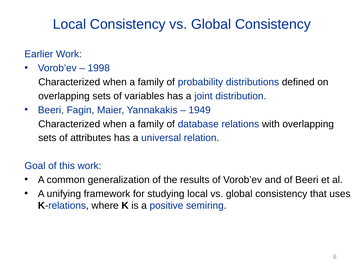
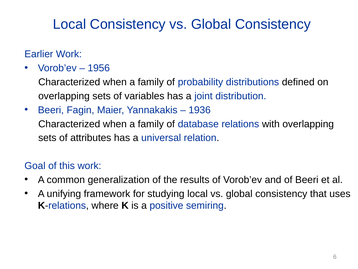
1998: 1998 -> 1956 (99, 68)
1949: 1949 -> 1936 (200, 110)
